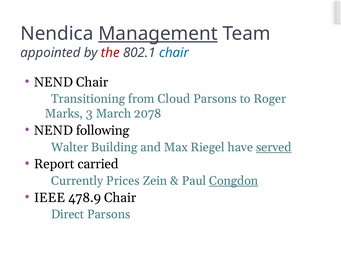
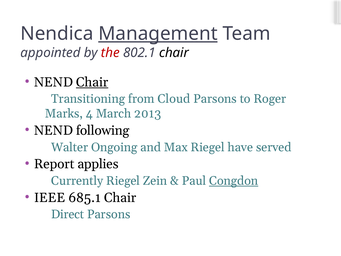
chair colour: blue -> black (174, 53)
Chair underline: none -> present (92, 82)
3: 3 -> 4 (89, 114)
2078: 2078 -> 2013 (148, 114)
Building: Building -> Ongoing (114, 147)
served underline: present -> none (274, 147)
carried: carried -> applies (98, 164)
Currently Prices: Prices -> Riegel (123, 181)
478.9: 478.9 -> 685.1 (85, 197)
